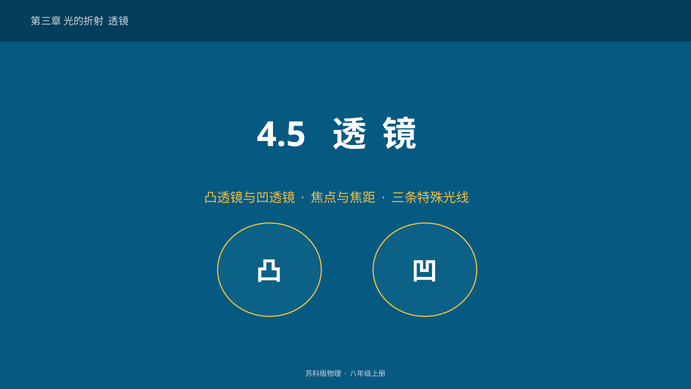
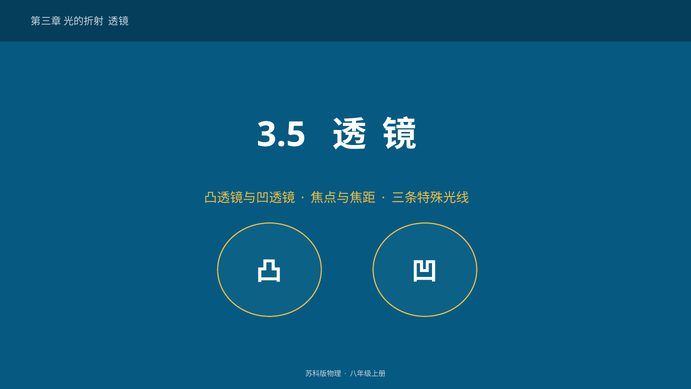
4.5: 4.5 -> 3.5 (281, 135)
